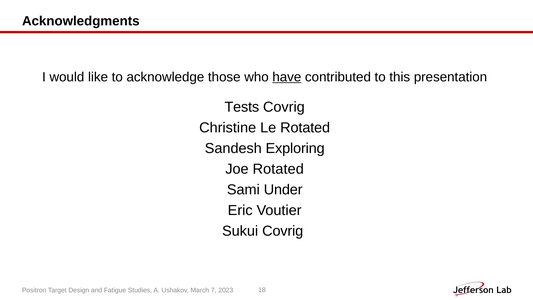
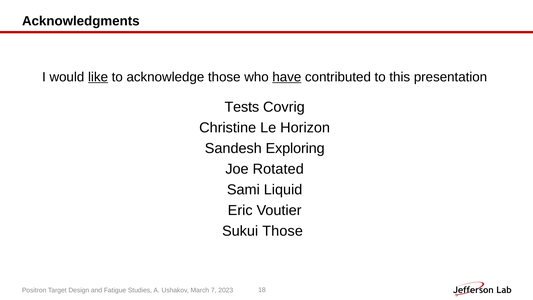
like underline: none -> present (98, 77)
Le Rotated: Rotated -> Horizon (305, 128)
Under: Under -> Liquid (283, 190)
Sukui Covrig: Covrig -> Those (283, 231)
